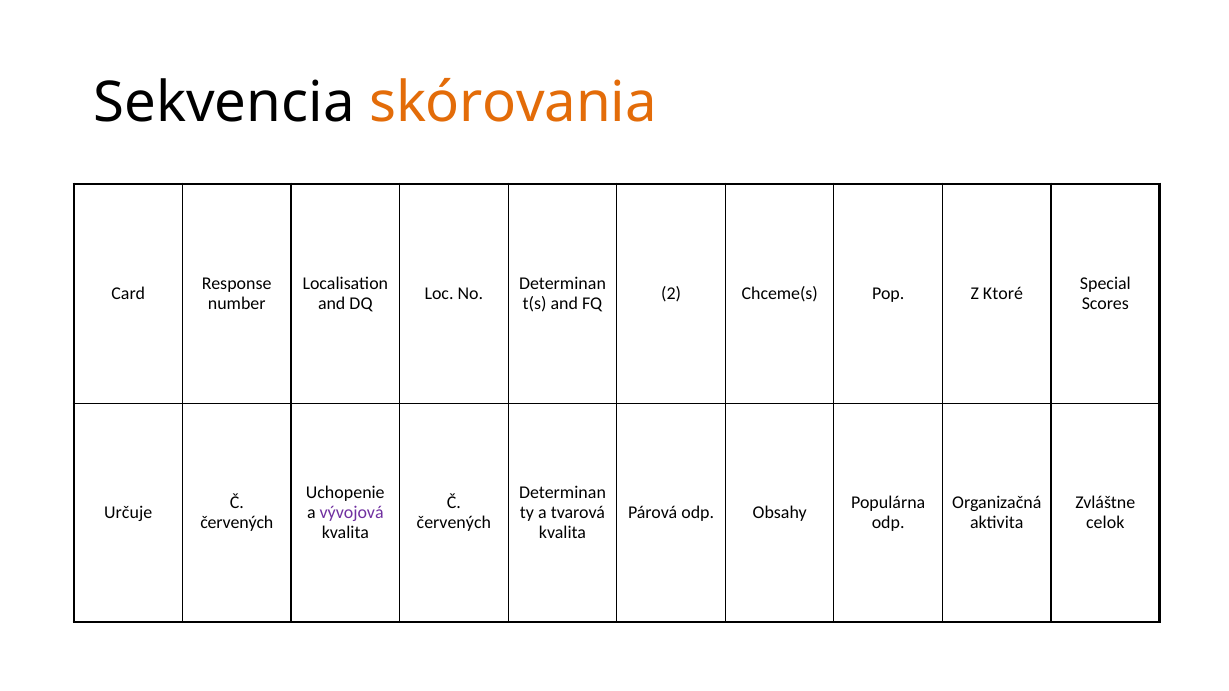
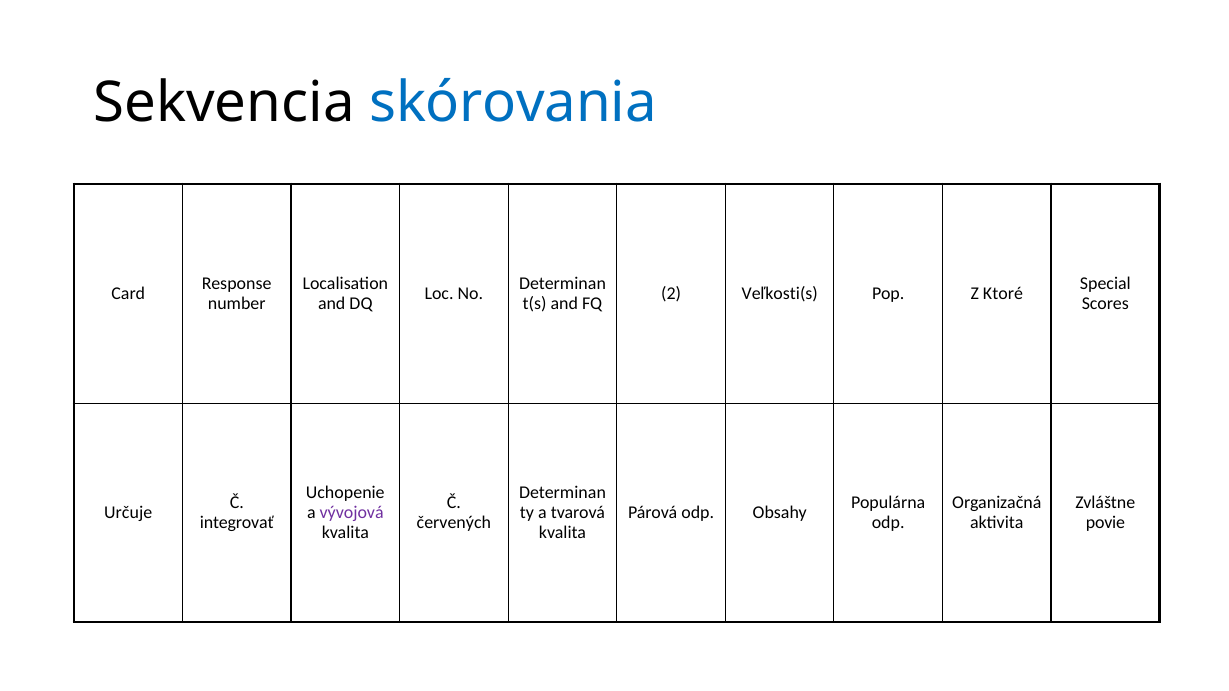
skórovania colour: orange -> blue (513, 103)
Chceme(s: Chceme(s -> Veľkosti(s (780, 294)
červených: červených -> integrovať (237, 523)
celok: celok -> povie (1105, 523)
